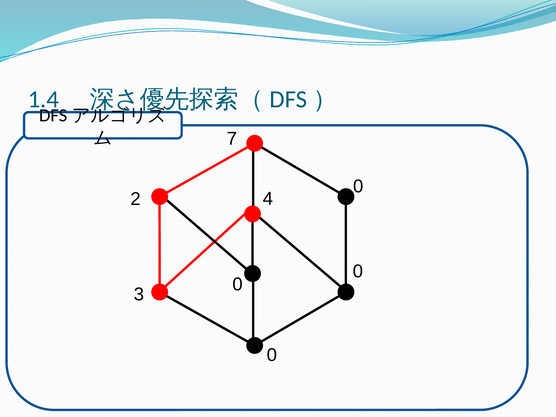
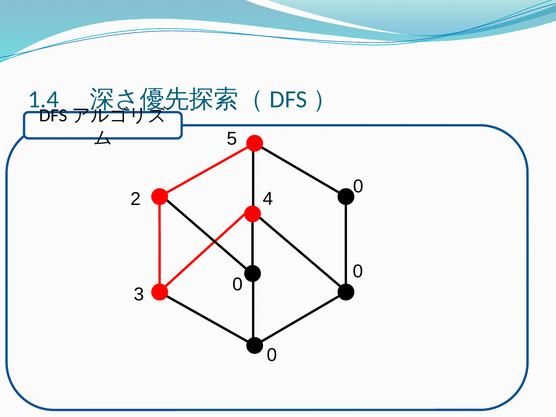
7: 7 -> 5 (232, 139)
